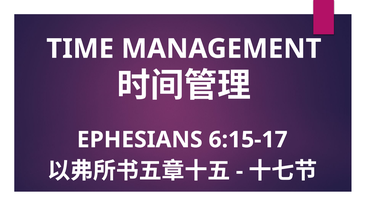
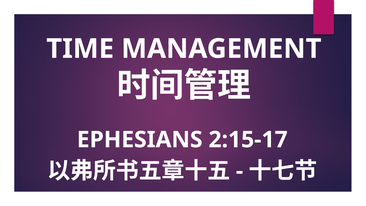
6:15-17: 6:15-17 -> 2:15-17 (248, 140)
